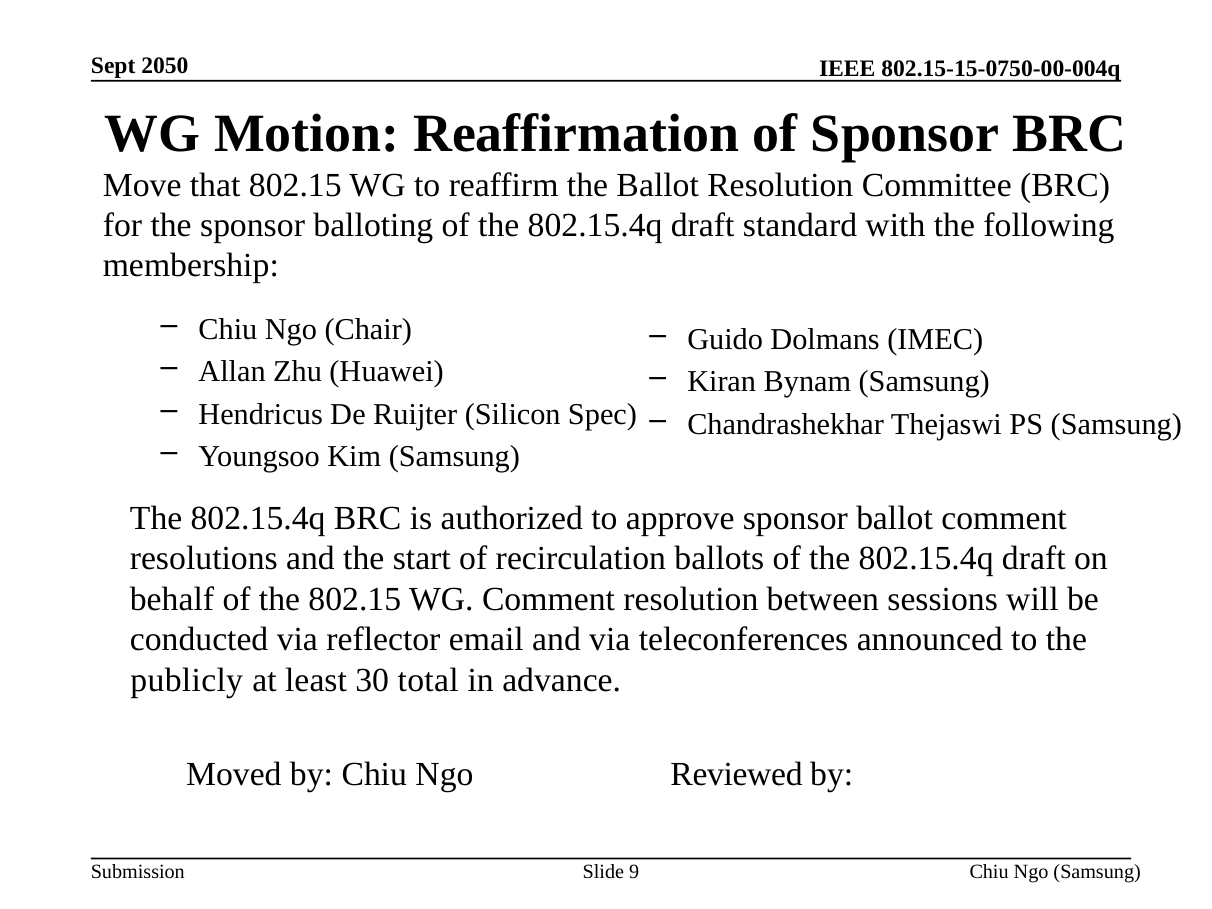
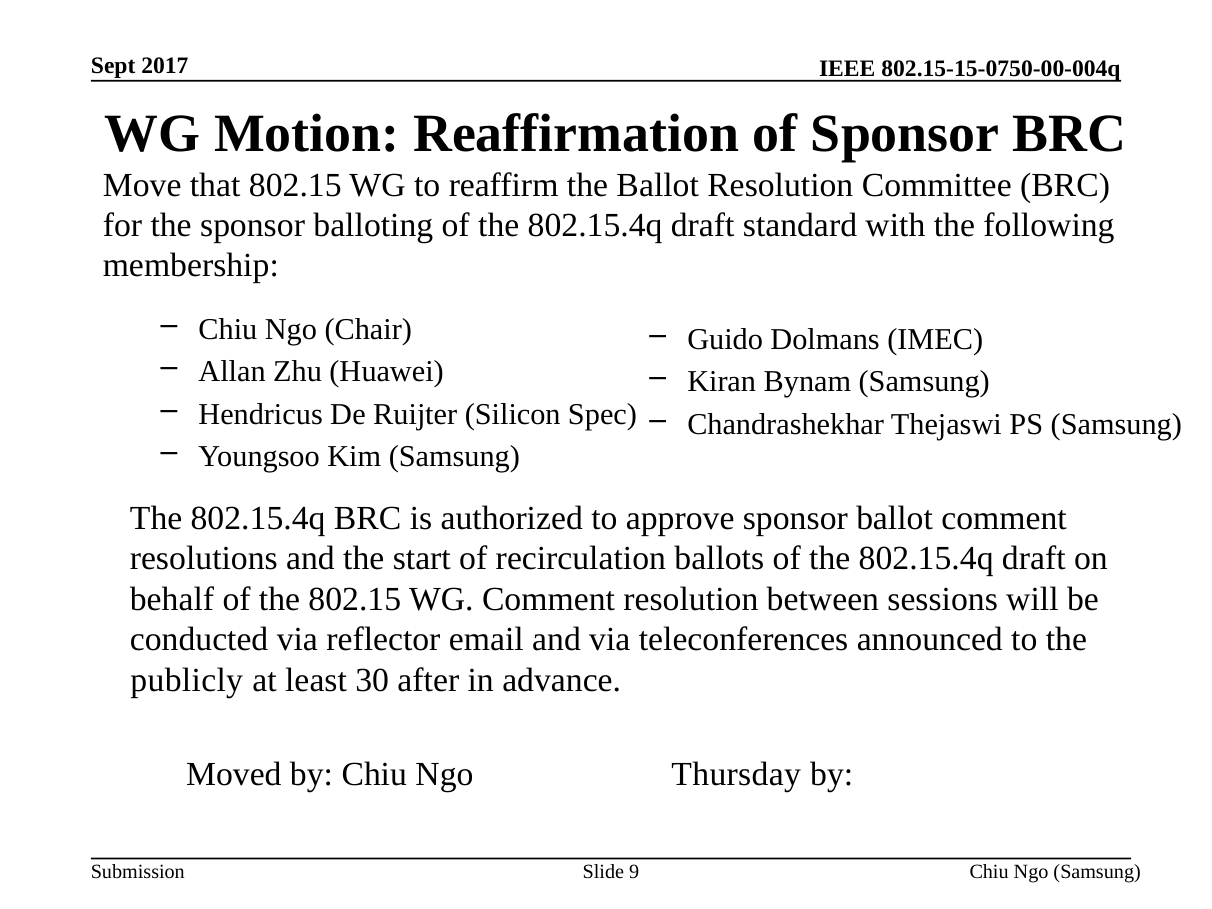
2050: 2050 -> 2017 (165, 66)
total: total -> after (428, 680)
Reviewed: Reviewed -> Thursday (736, 774)
